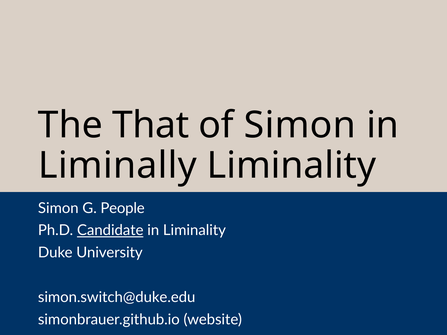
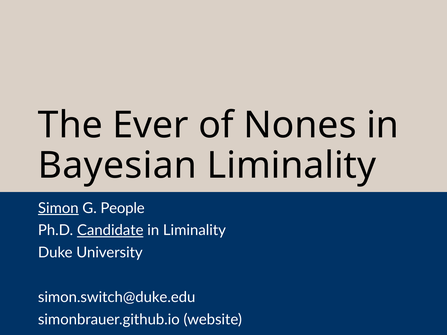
That: That -> Ever (151, 125)
of Simon: Simon -> Nones (300, 125)
Liminally: Liminally -> Bayesian (117, 166)
Simon underline: none -> present (58, 208)
